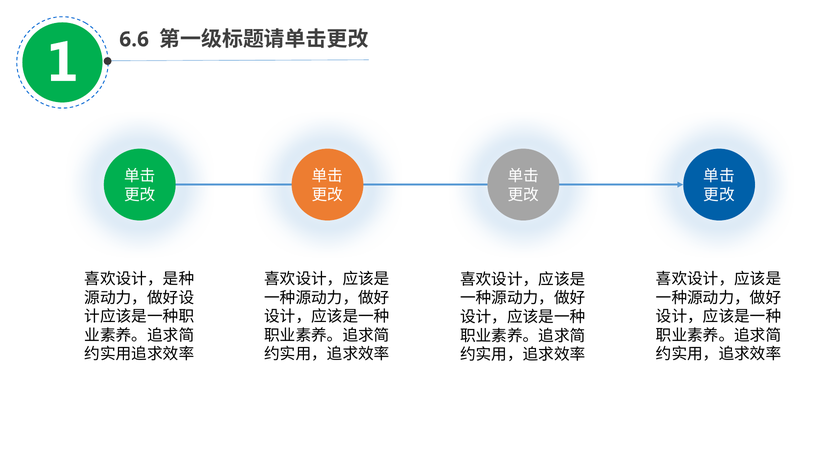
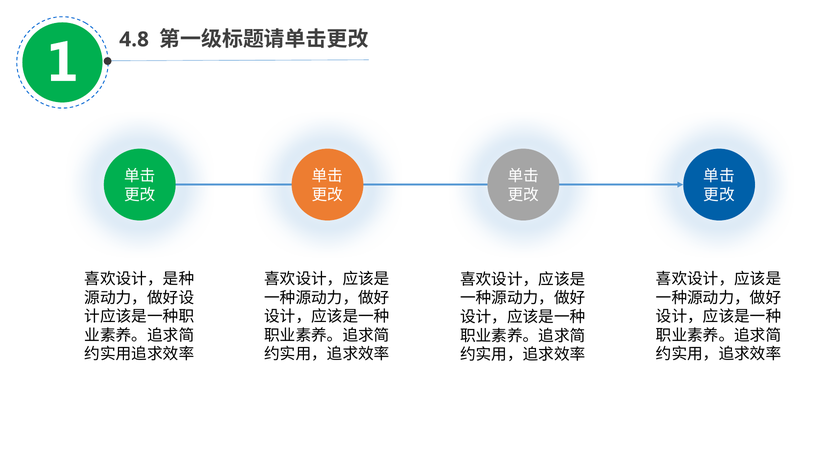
6.6: 6.6 -> 4.8 (134, 39)
